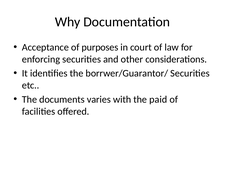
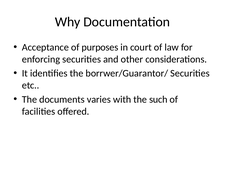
paid: paid -> such (158, 99)
